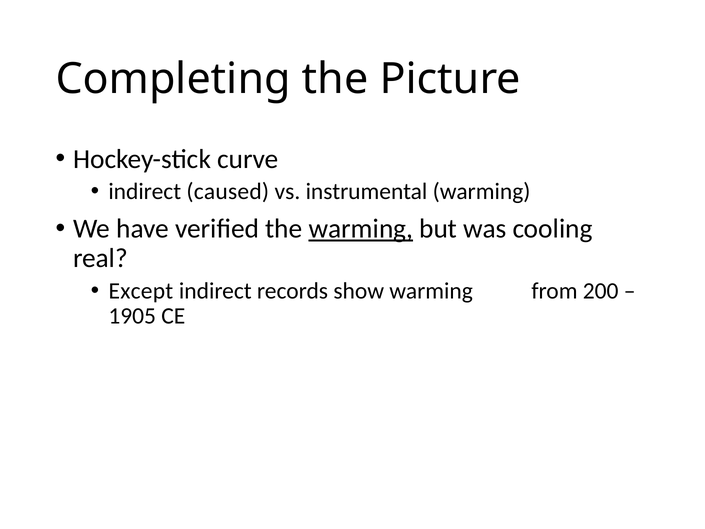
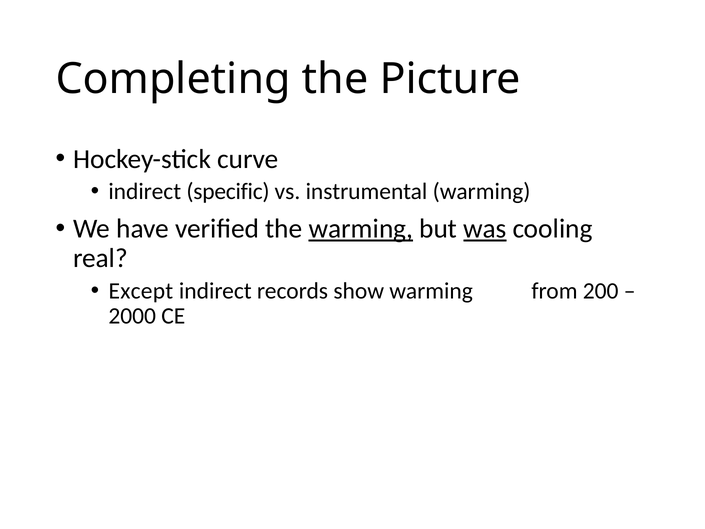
caused: caused -> specific (228, 191)
was underline: none -> present (485, 229)
1905: 1905 -> 2000 (132, 316)
